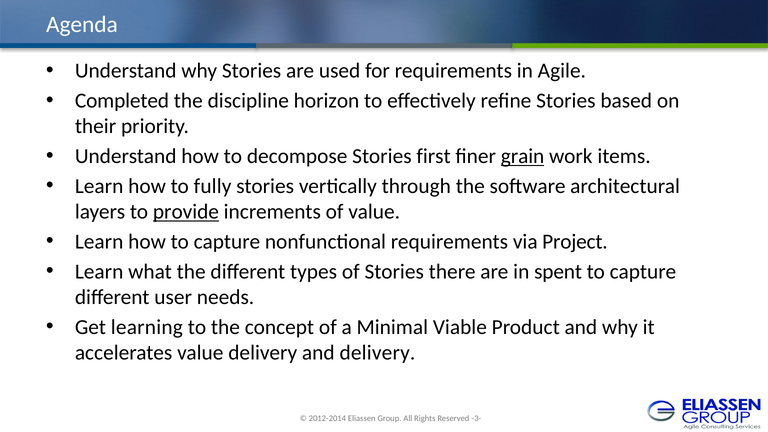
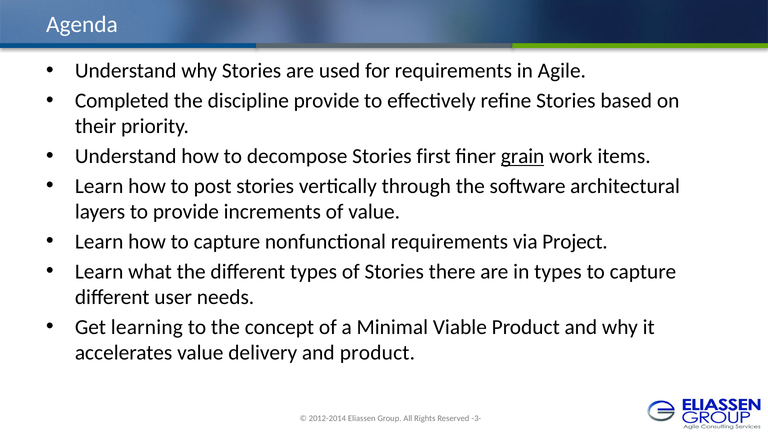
discipline horizon: horizon -> provide (327, 101)
fully: fully -> post (213, 186)
provide underline: present -> none (186, 212)
in spent: spent -> types (558, 272)
and delivery: delivery -> product (377, 353)
